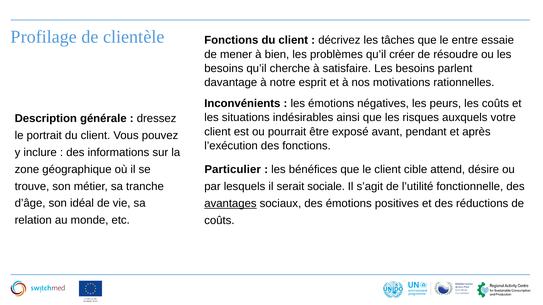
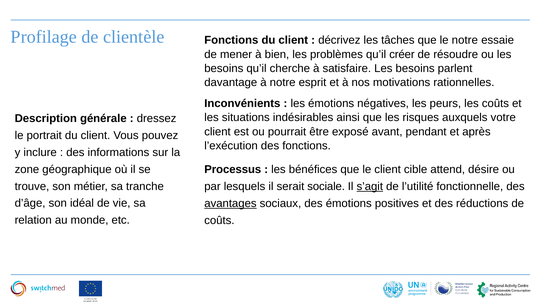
le entre: entre -> notre (465, 40)
Particulier: Particulier -> Processus (233, 170)
s’agit underline: none -> present (370, 187)
